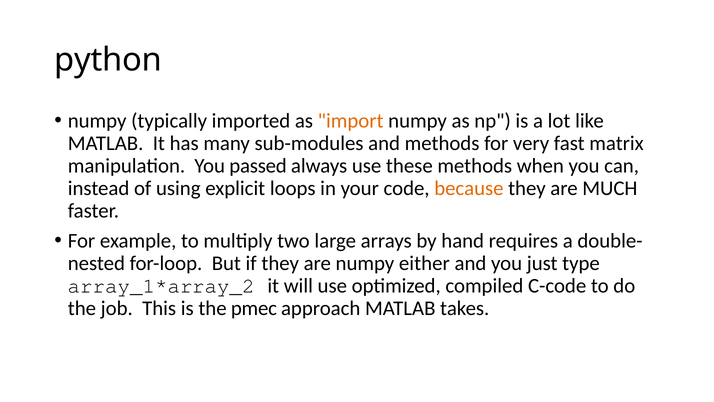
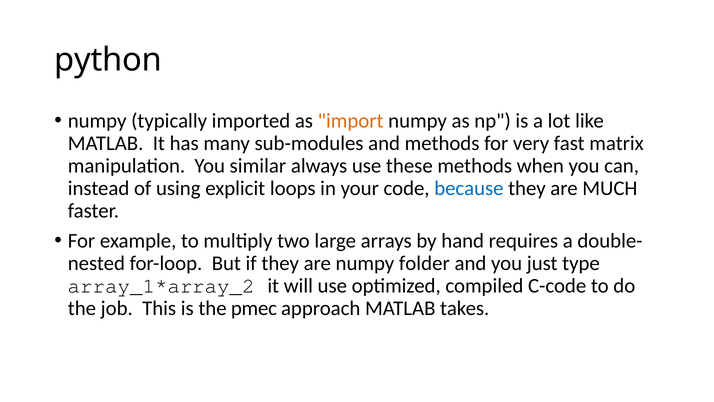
passed: passed -> similar (258, 166)
because colour: orange -> blue (469, 188)
either: either -> folder (424, 263)
